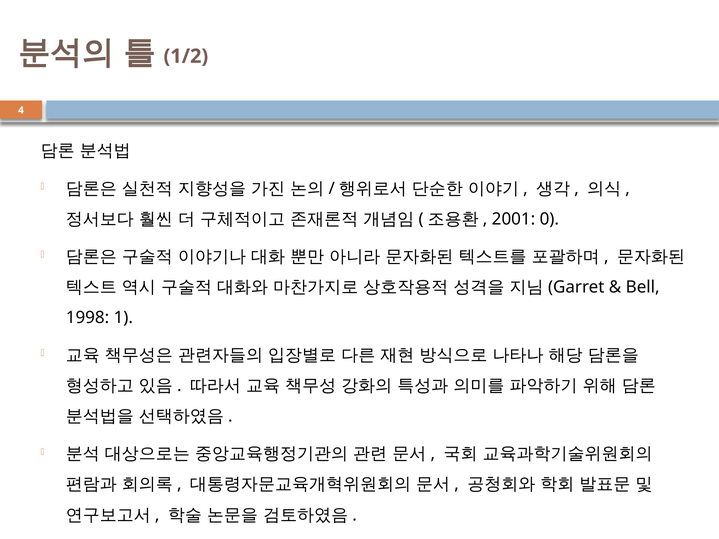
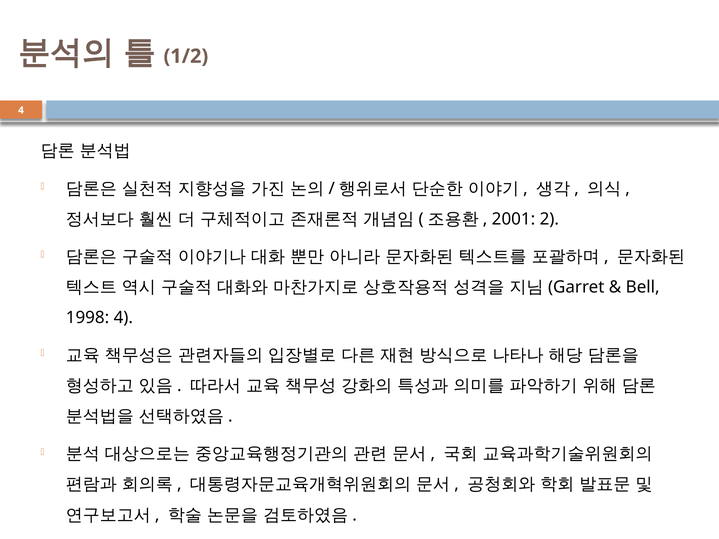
0: 0 -> 2 (549, 219)
1998 1: 1 -> 4 (123, 318)
